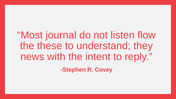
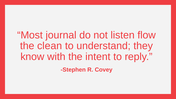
these: these -> clean (50, 46)
news: news -> know (32, 57)
